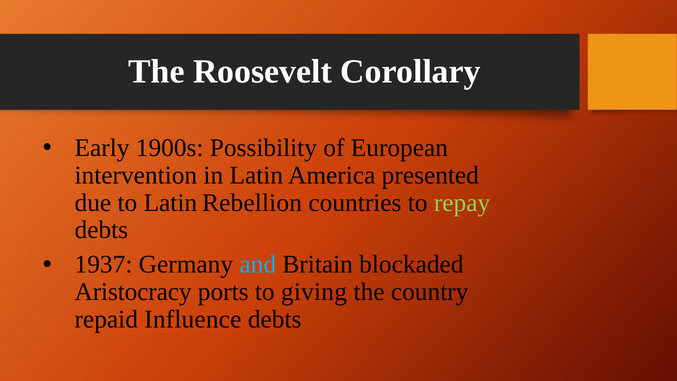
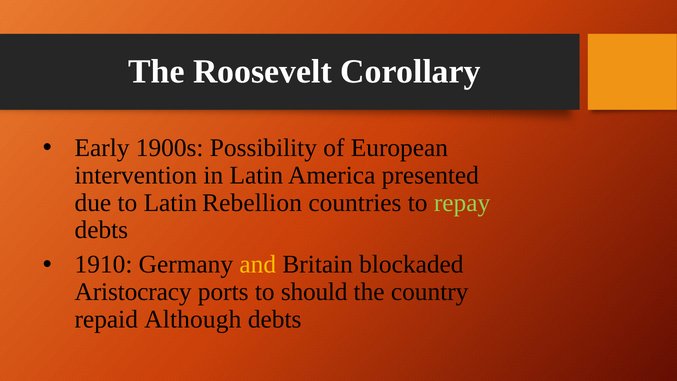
1937: 1937 -> 1910 (104, 264)
and colour: light blue -> yellow (258, 264)
giving: giving -> should (314, 292)
Influence: Influence -> Although (193, 319)
